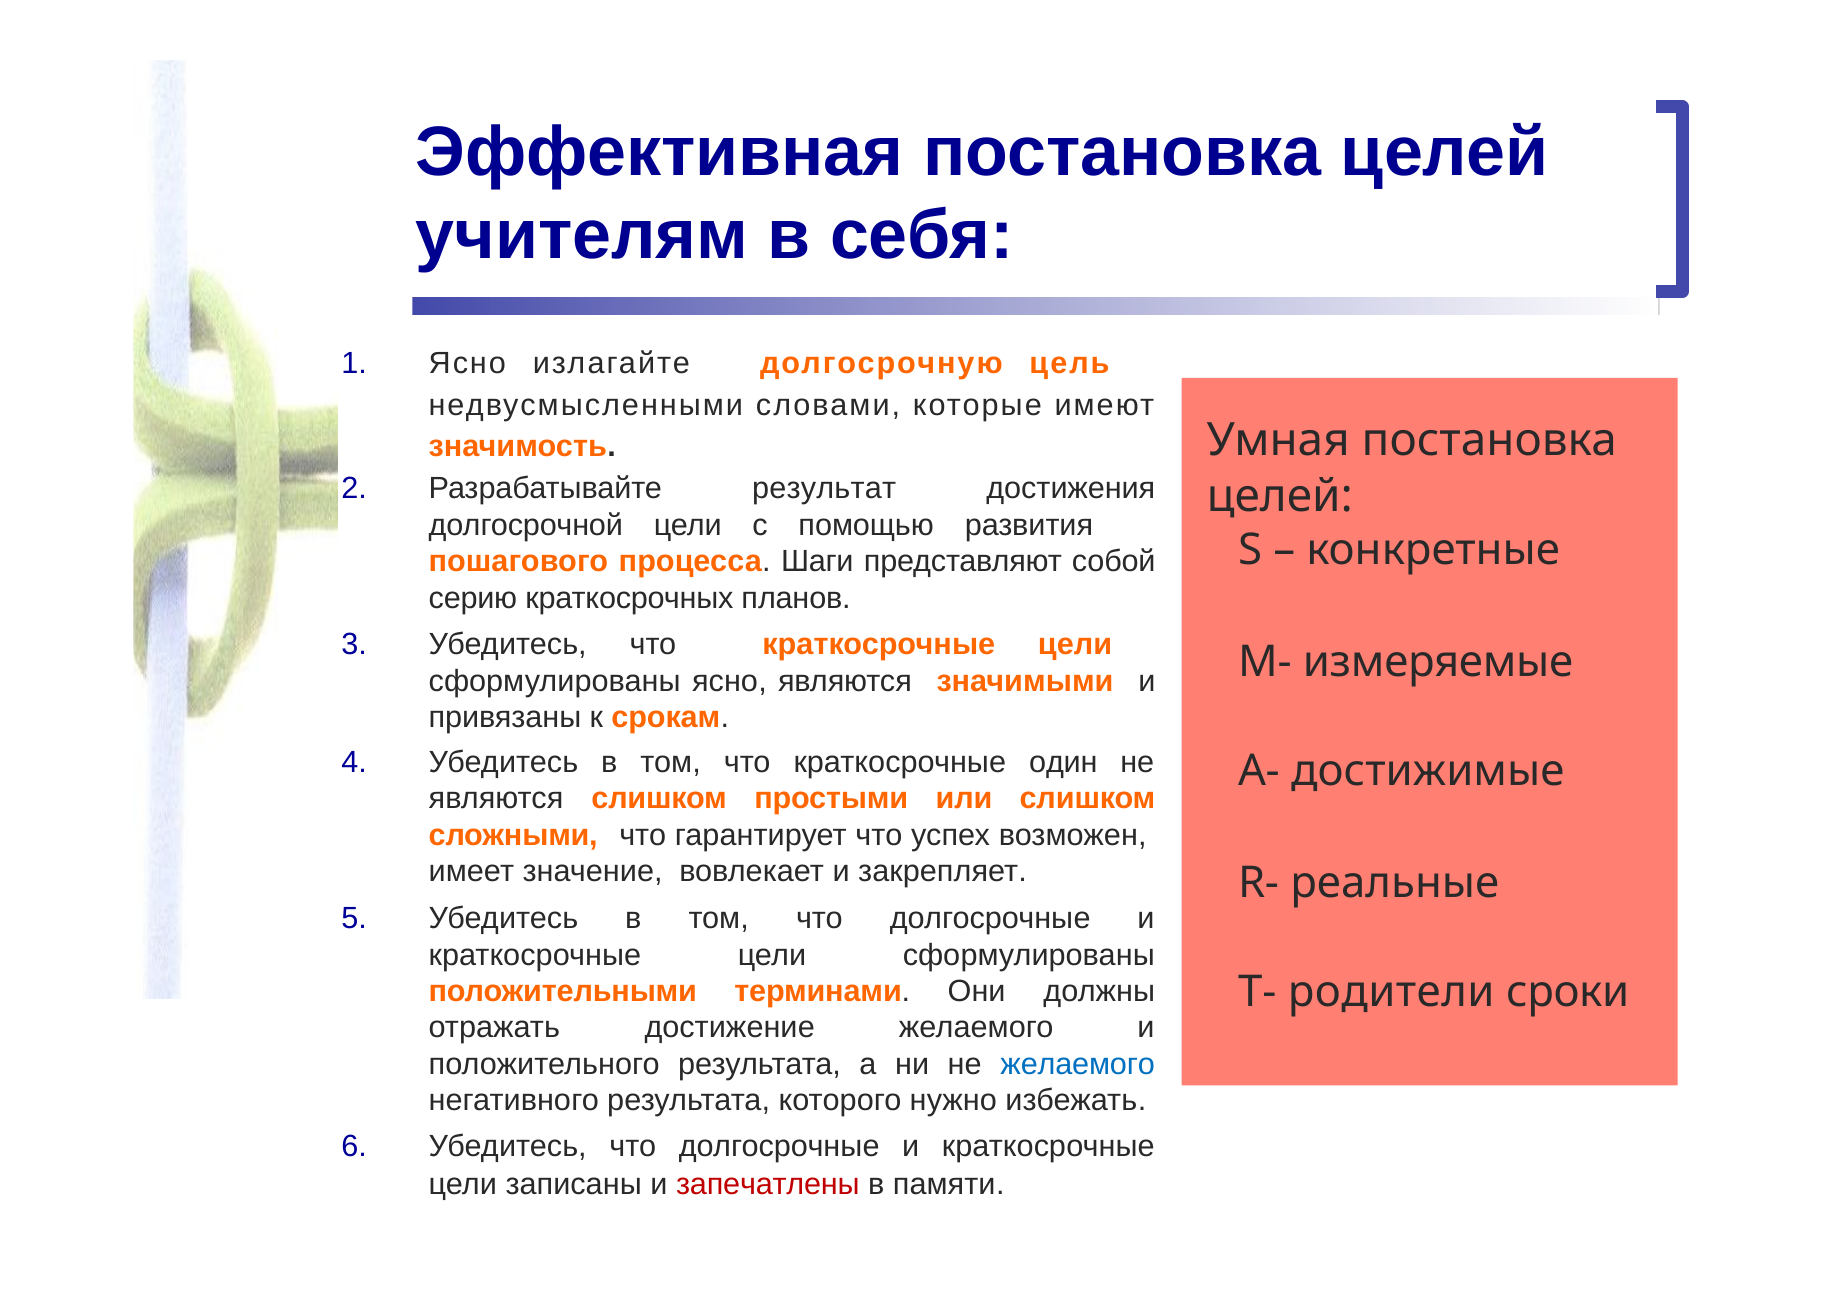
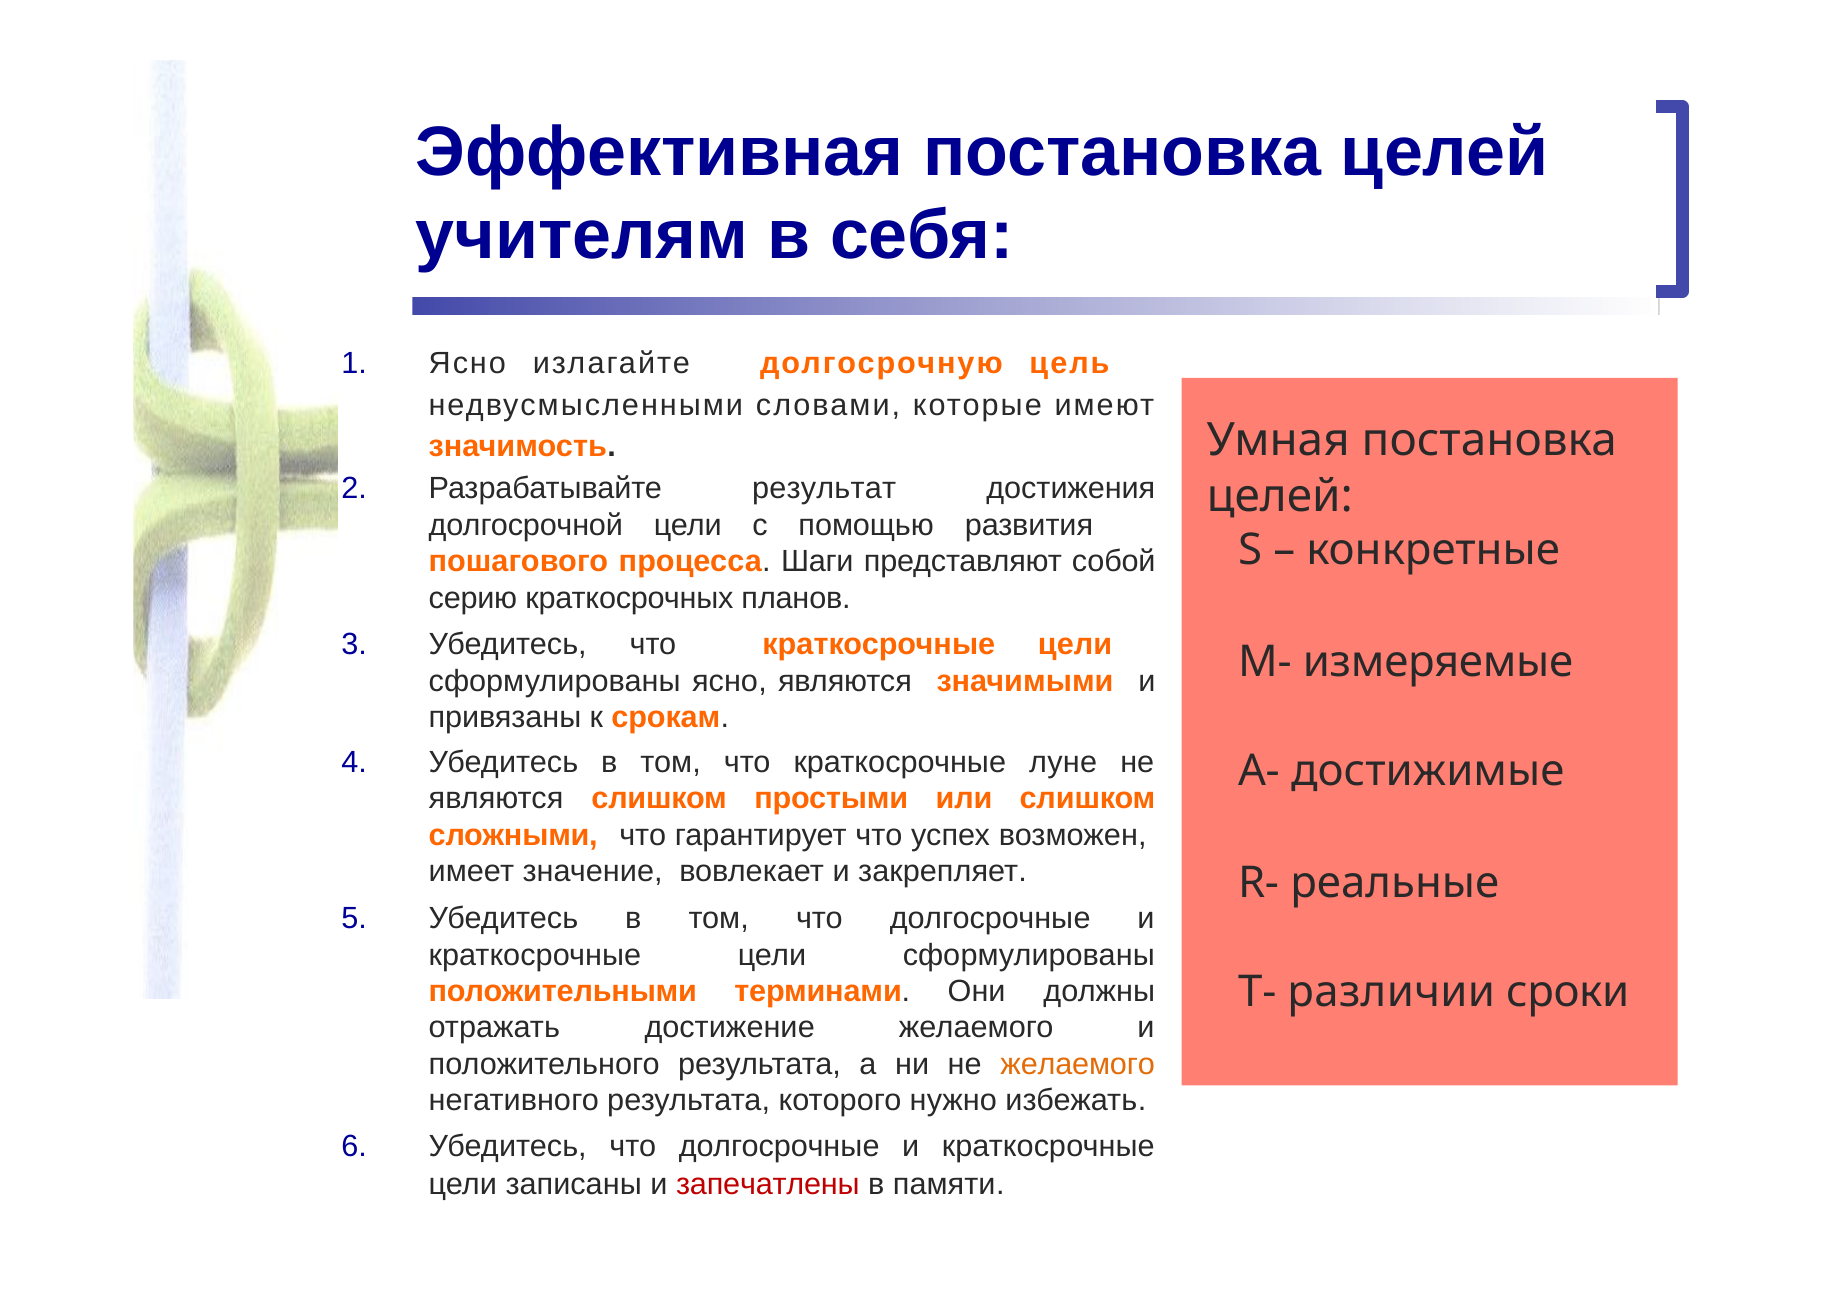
один: один -> луне (1063, 762)
родители: родители -> различии (1391, 992)
желаемого colour: blue -> orange (1078, 1064)
